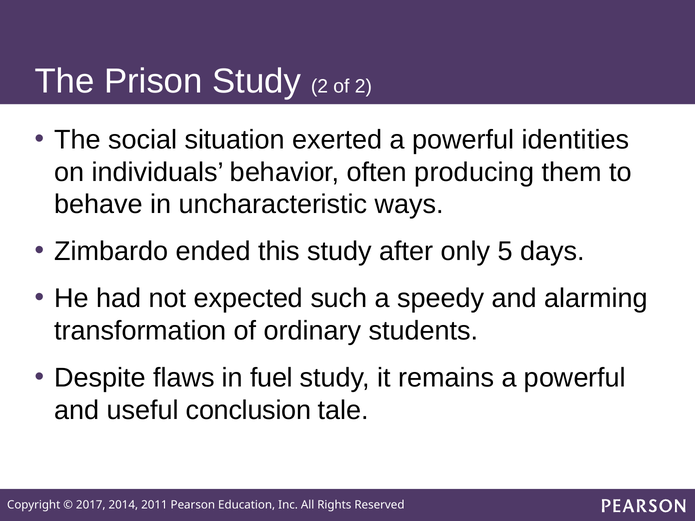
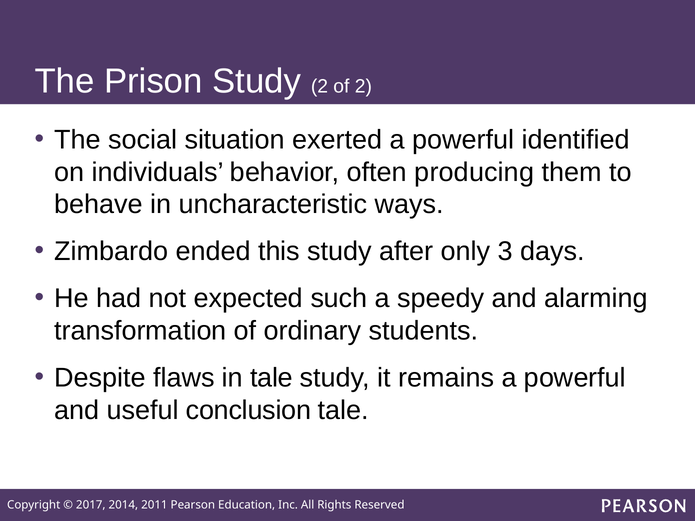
identities: identities -> identified (576, 140)
5: 5 -> 3 (505, 252)
in fuel: fuel -> tale (272, 378)
